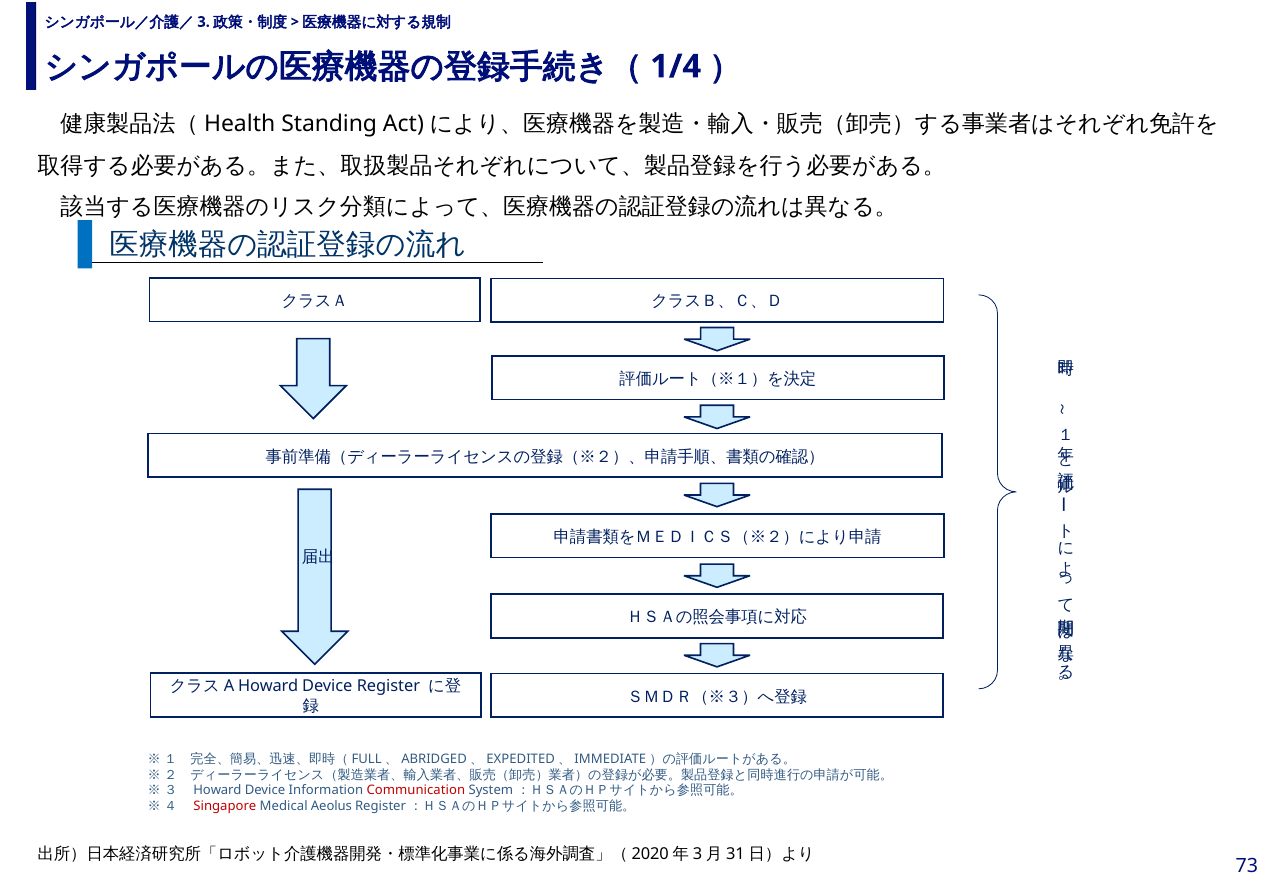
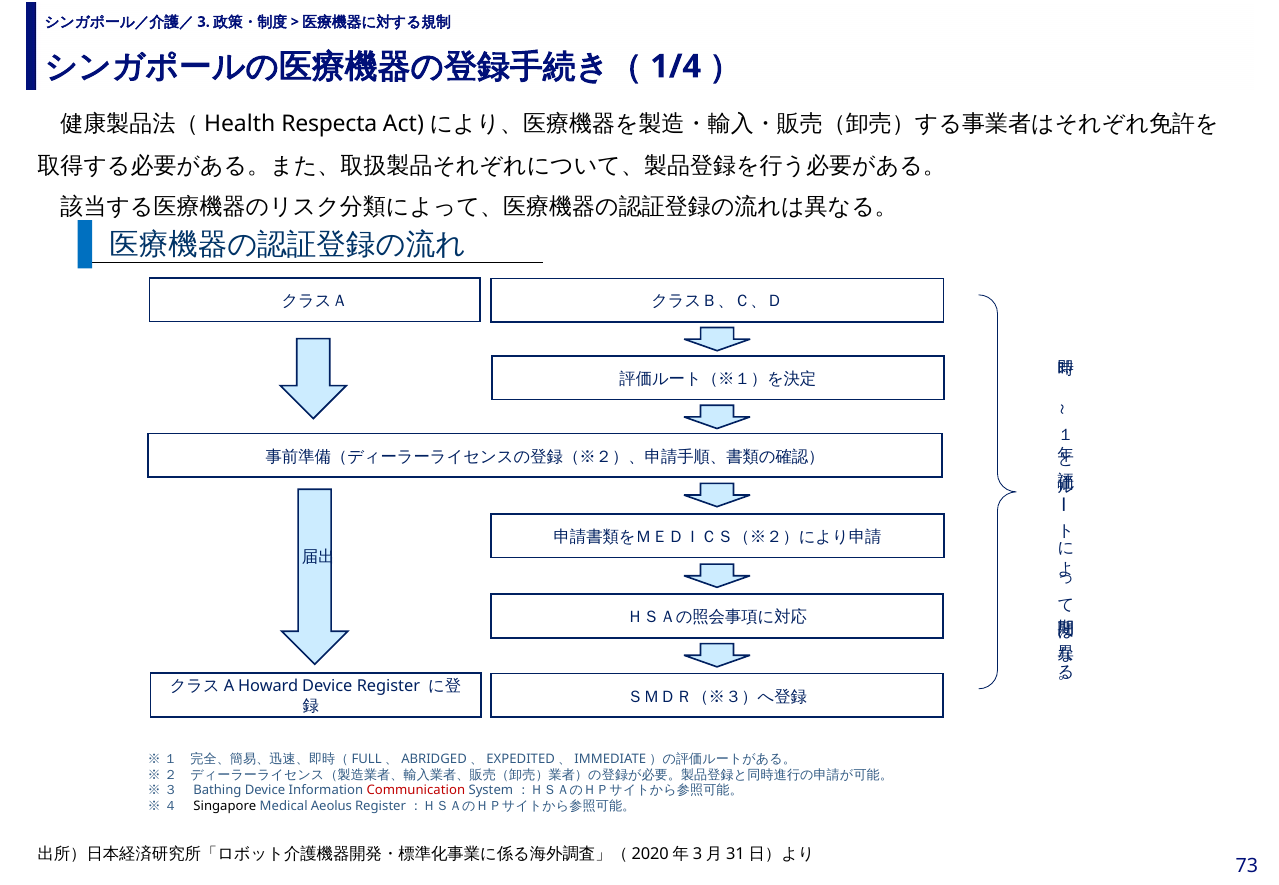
Standing: Standing -> Respecta (329, 124)
※３ Howard: Howard -> Bathing (217, 791)
Singapore colour: red -> black (225, 807)
